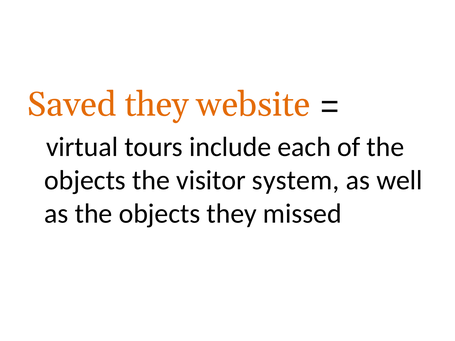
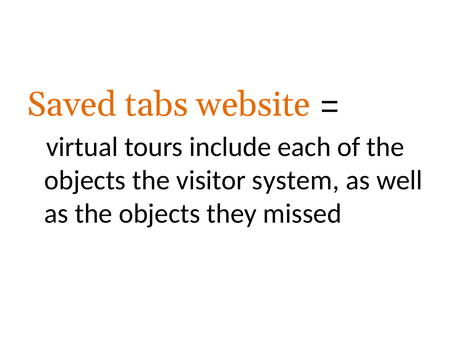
Saved they: they -> tabs (156, 105)
